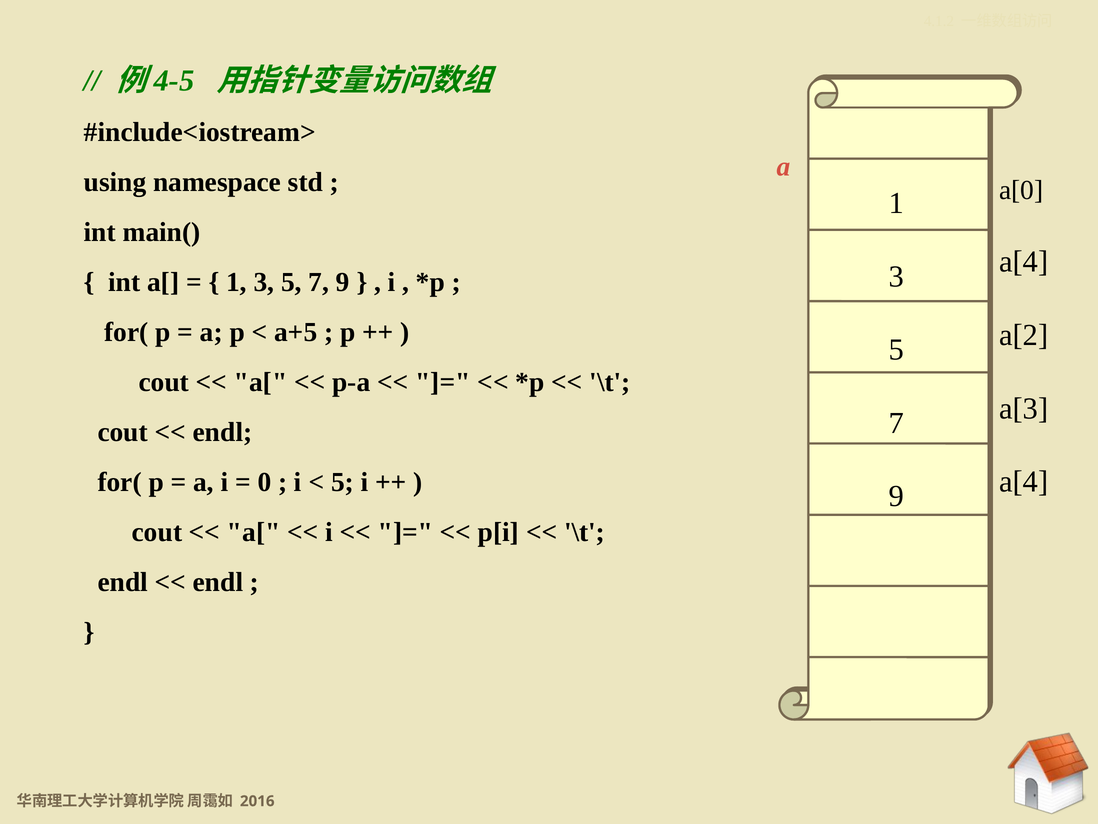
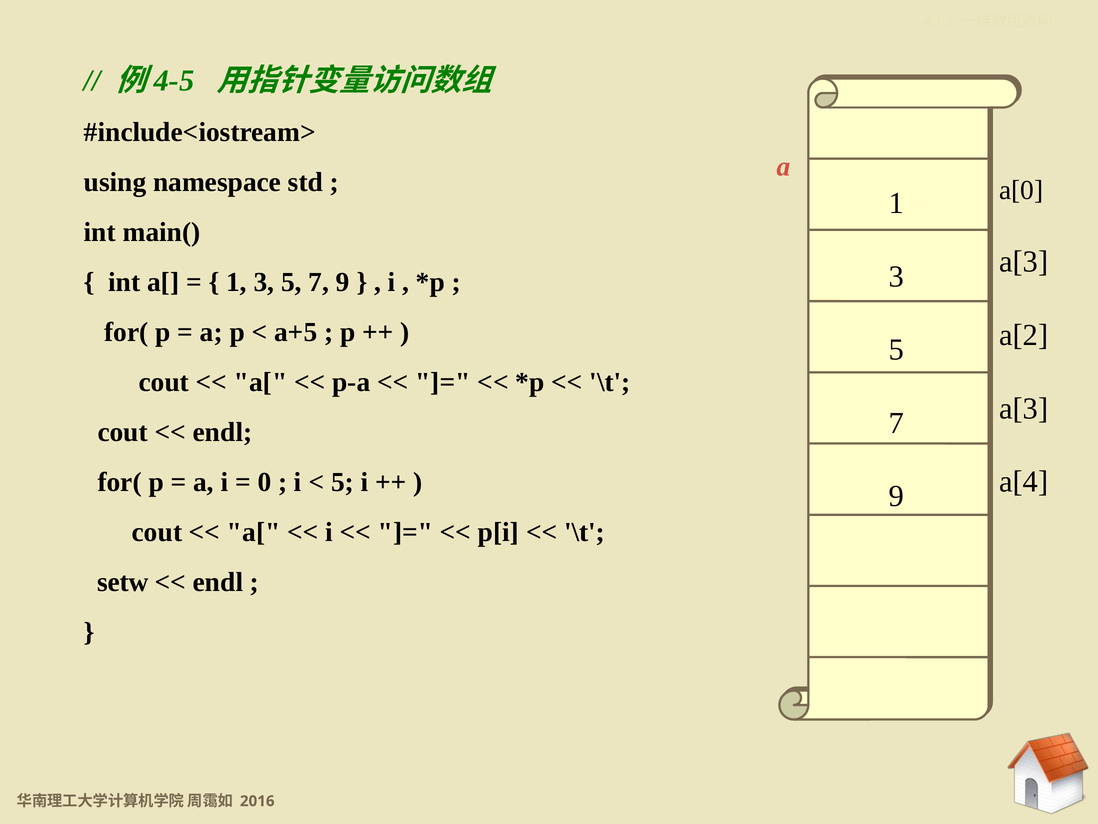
a[4: a[4 -> a[3 (1024, 262)
endl: endl -> setw (123, 582)
